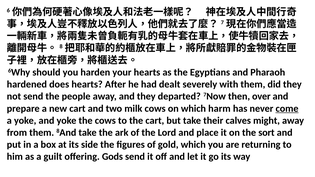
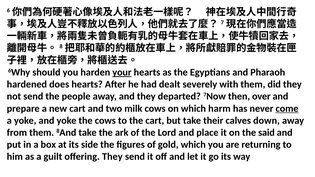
your underline: none -> present (122, 72)
might: might -> down (266, 121)
sort: sort -> said (266, 133)
offering Gods: Gods -> They (112, 157)
